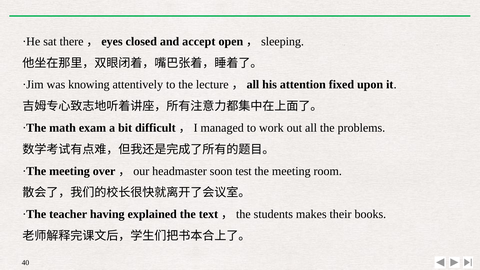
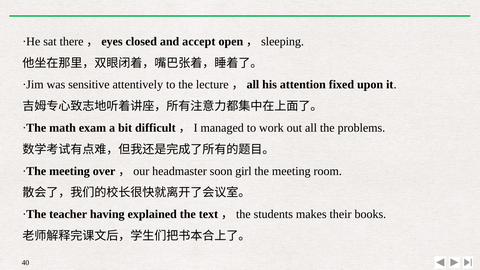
knowing: knowing -> sensitive (89, 85)
test: test -> girl (243, 171)
